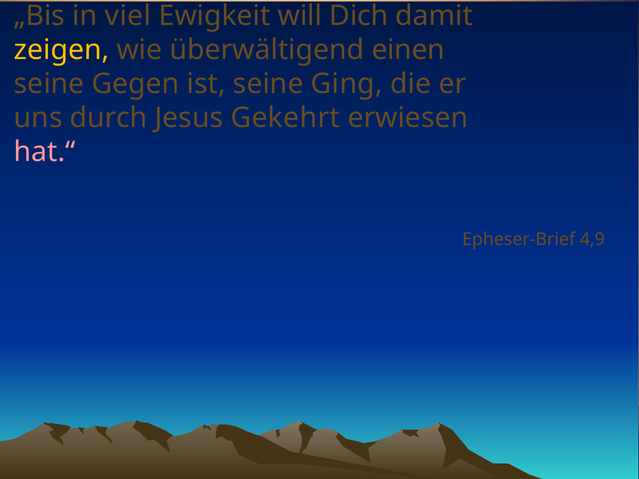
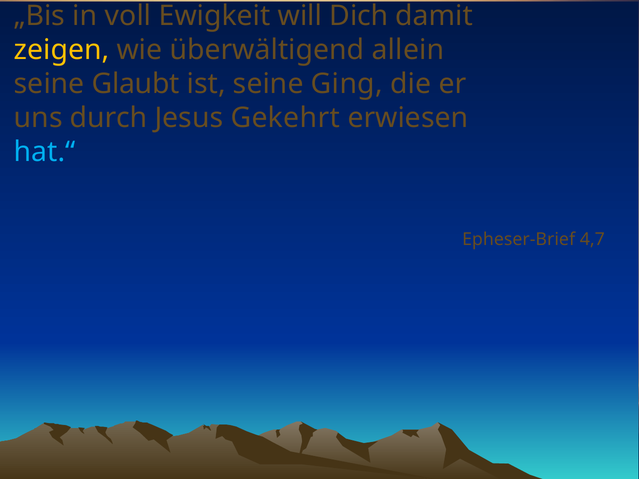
viel: viel -> voll (128, 16)
einen: einen -> allein (408, 50)
Gegen: Gegen -> Glaubt (136, 84)
hat.“ colour: pink -> light blue (45, 152)
4,9: 4,9 -> 4,7 (592, 240)
